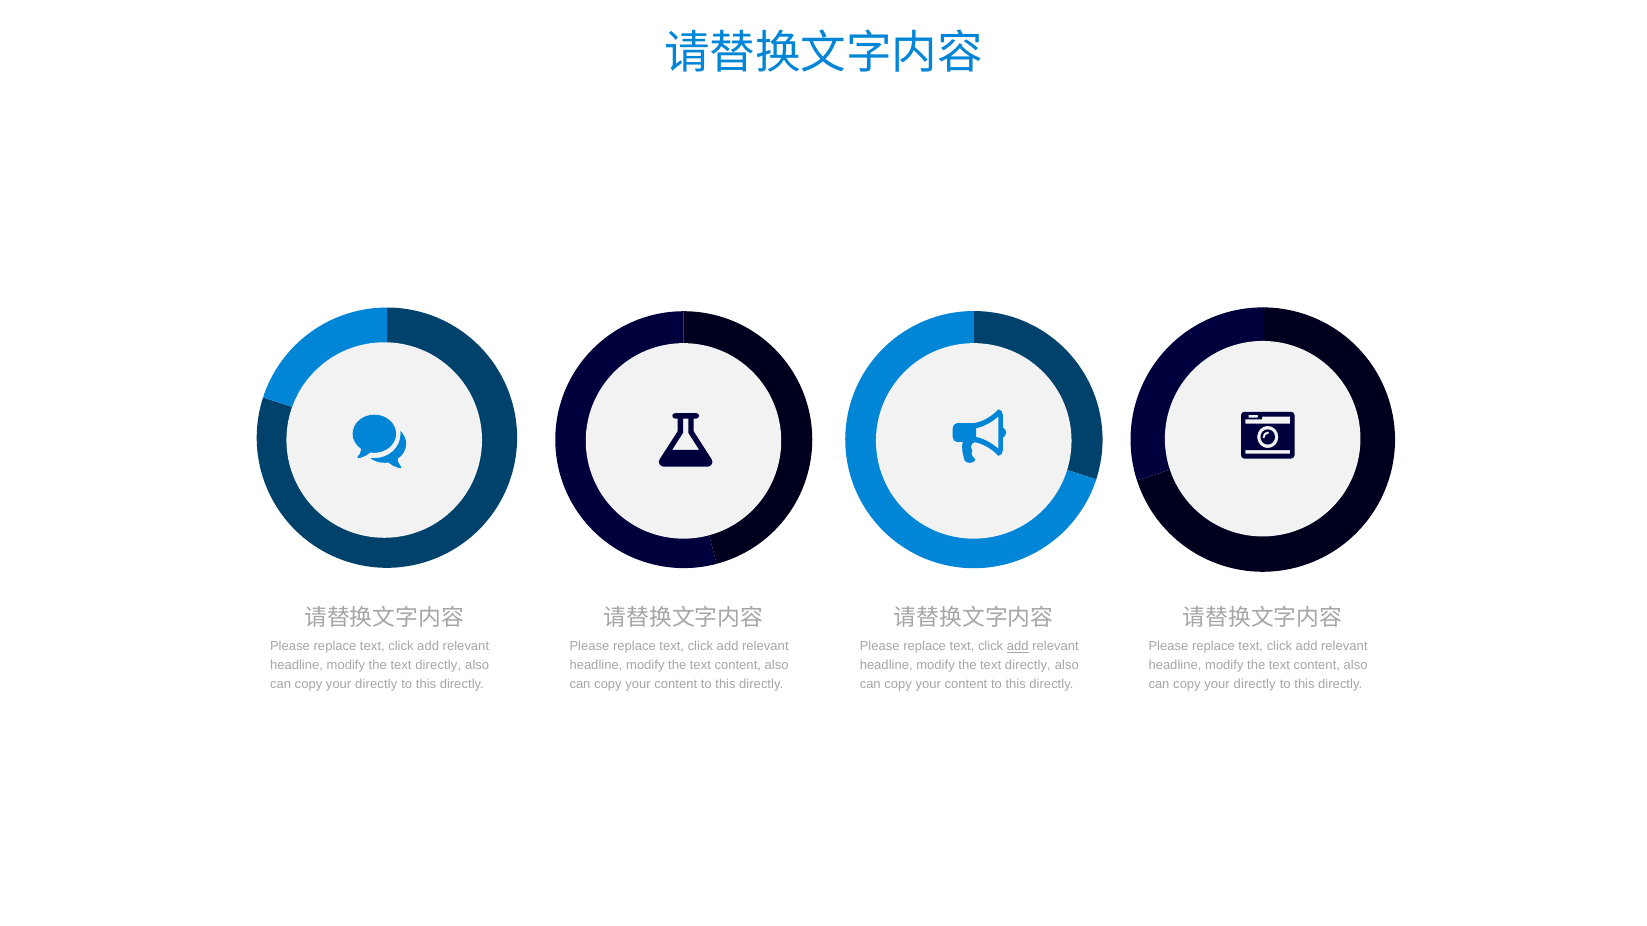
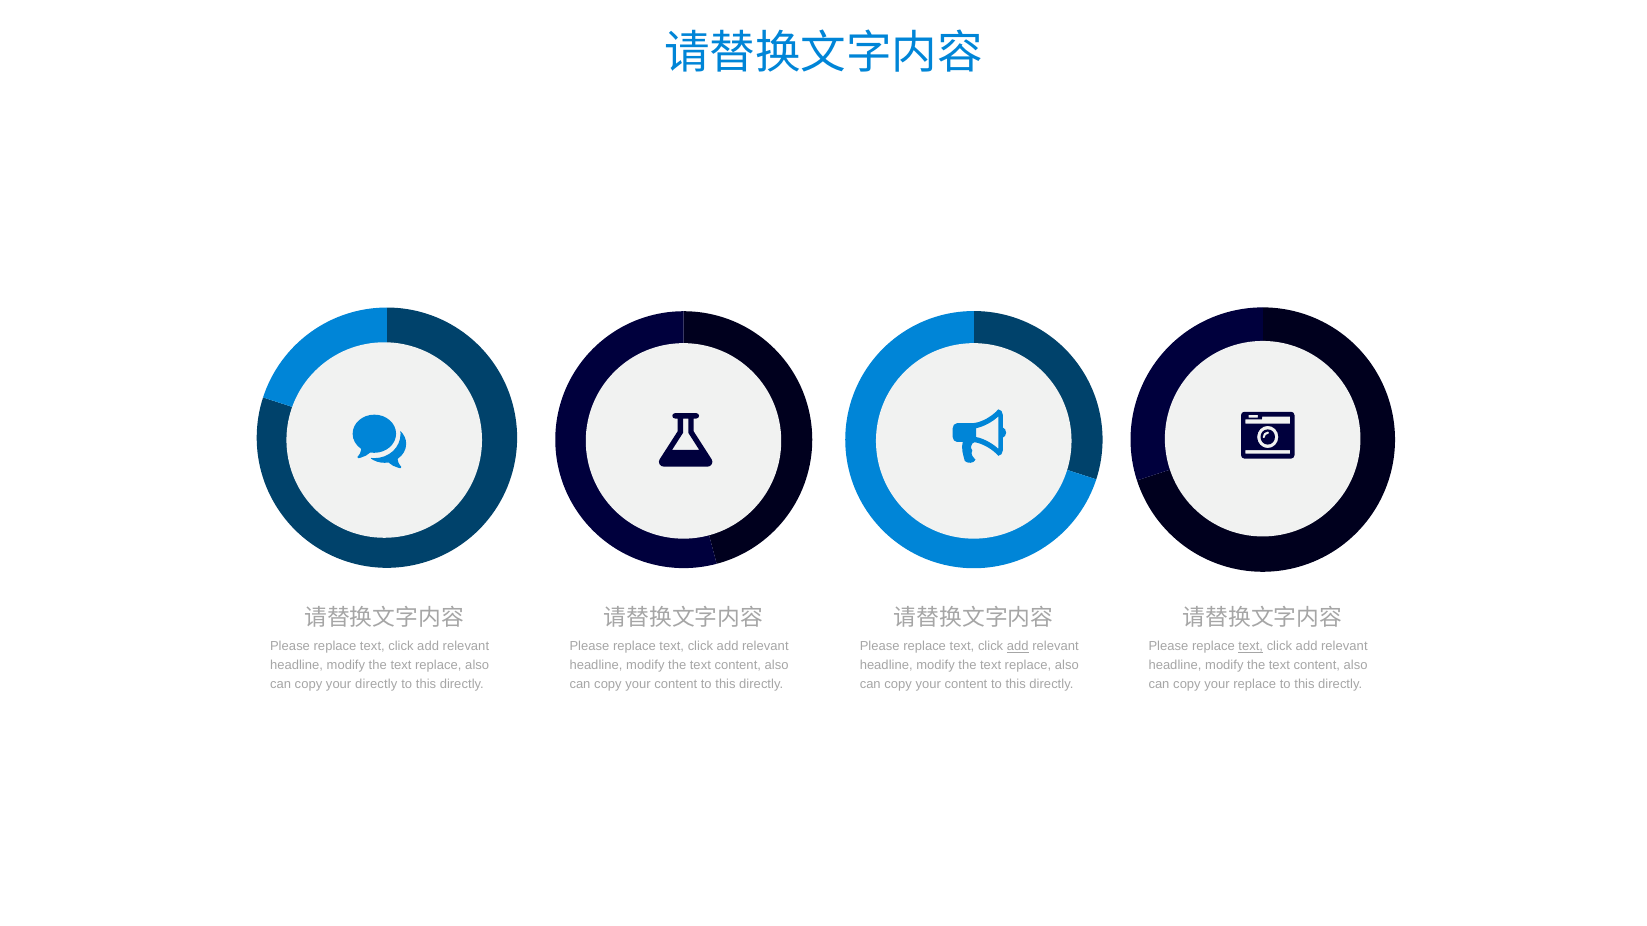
text underline: none -> present (1251, 647)
directly: directly -> replace (438, 666)
directly: directly -> replace (1028, 666)
directly: directly -> replace (1255, 684)
